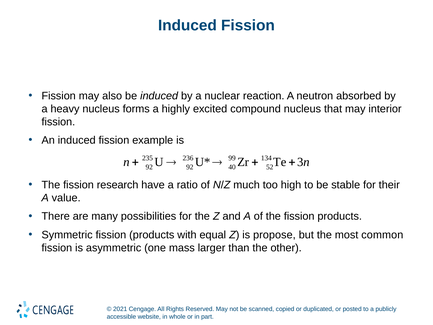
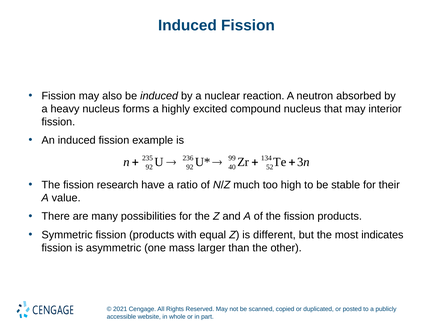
propose: propose -> different (274, 235)
common: common -> indicates (382, 235)
